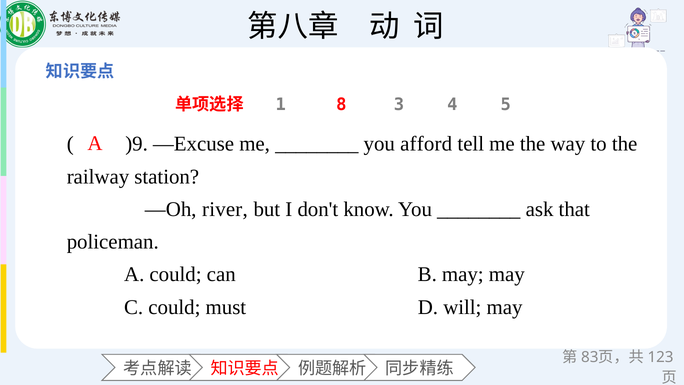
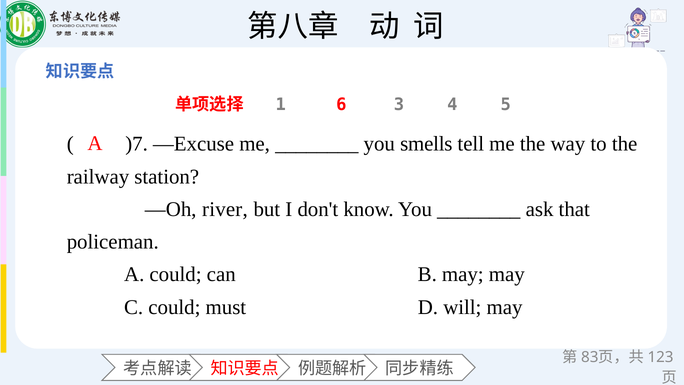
8: 8 -> 6 (341, 104)
)9: )9 -> )7 (137, 144)
afford: afford -> smells (426, 144)
